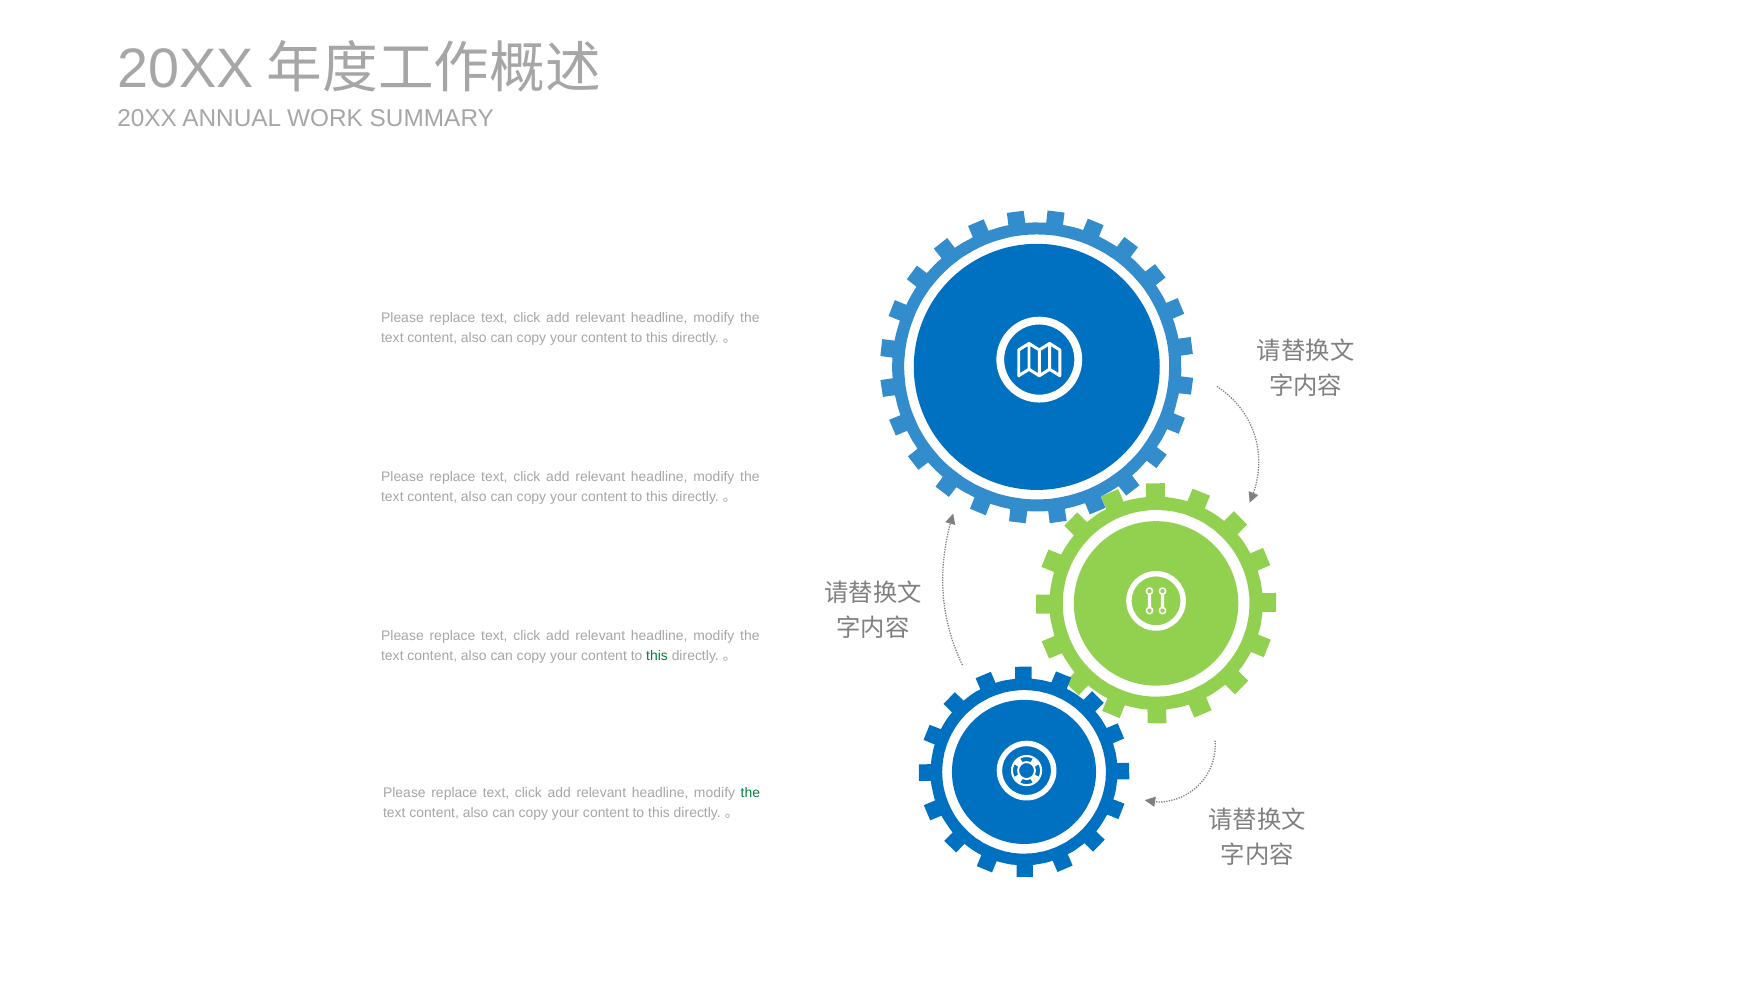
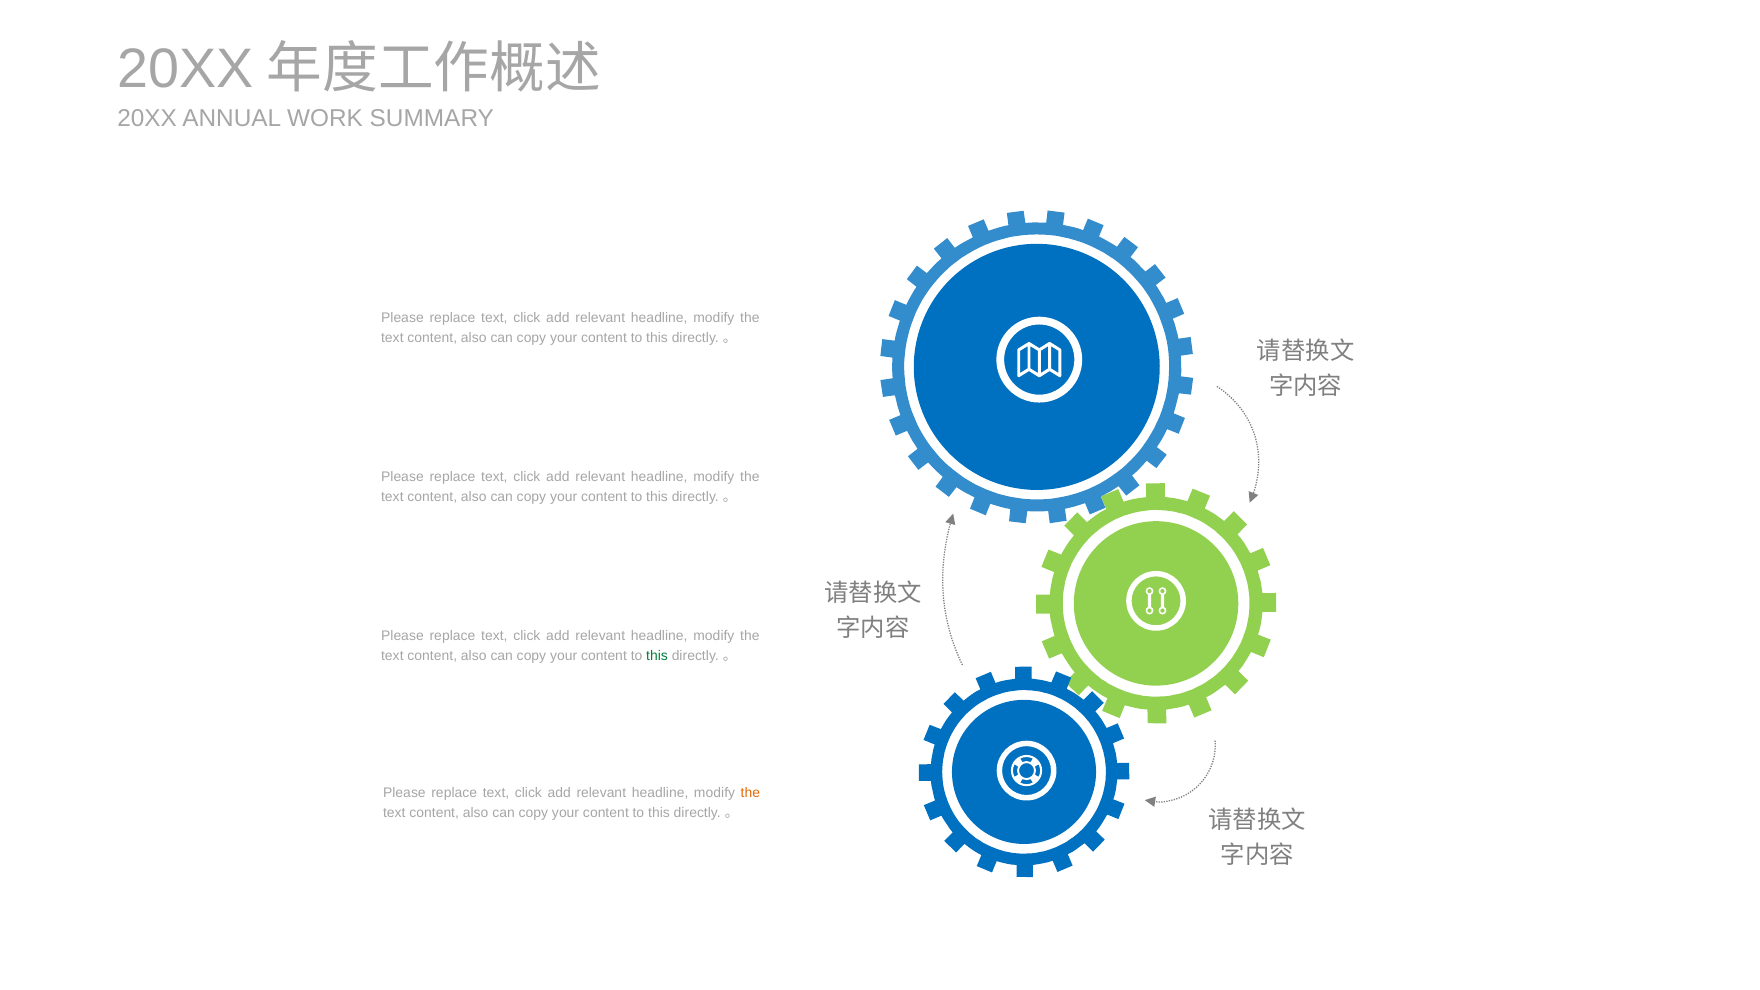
the colour: green -> orange (750, 793)
